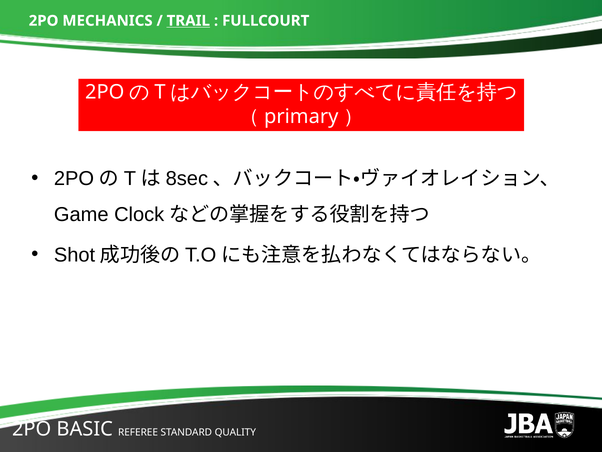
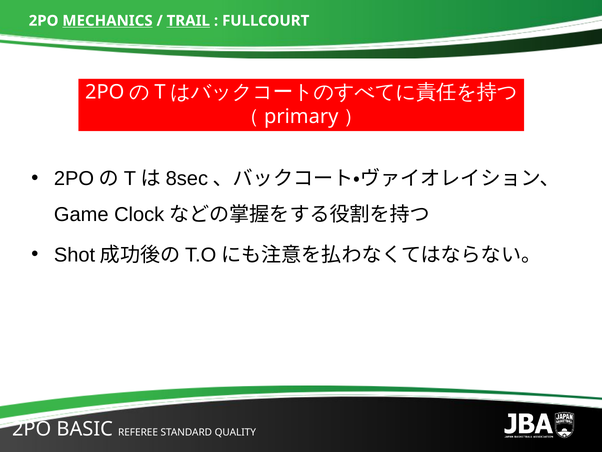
MECHANICS underline: none -> present (107, 21)
